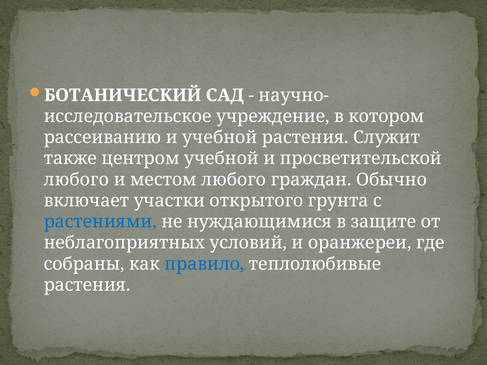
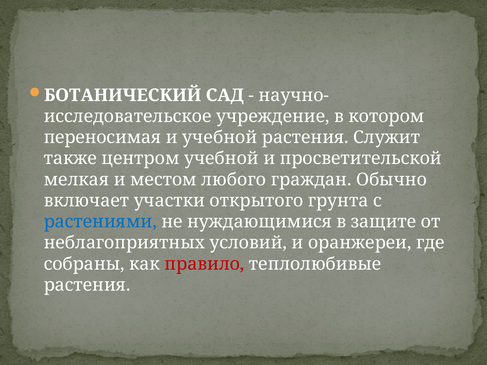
рассеиванию: рассеиванию -> переносимая (102, 138)
любого: любого -> мелкая (76, 180)
правило colour: blue -> red (205, 264)
